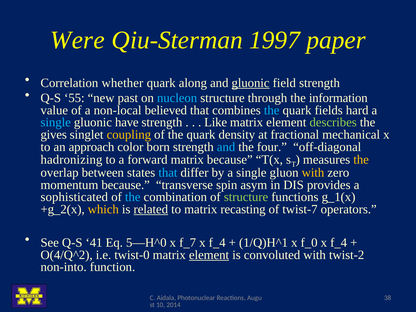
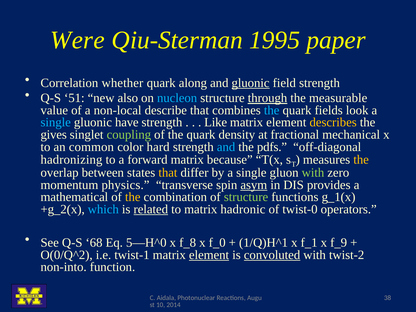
1997: 1997 -> 1995 (275, 40)
55: 55 -> 51 (74, 98)
past: past -> also (128, 98)
through underline: none -> present (268, 98)
information: information -> measurable (338, 98)
believed: believed -> describe (166, 110)
hard: hard -> look (357, 110)
describes colour: light green -> yellow (333, 122)
coupling colour: yellow -> light green (129, 135)
approach: approach -> common (91, 147)
born: born -> hard (158, 147)
four: four -> pdfs (272, 147)
that colour: light blue -> yellow (168, 173)
with colour: yellow -> light green (313, 173)
momentum because: because -> physics (125, 185)
asym underline: none -> present (254, 185)
sophisticated: sophisticated -> mathematical (74, 197)
the colour: light blue -> yellow (133, 197)
which colour: yellow -> light blue (103, 209)
recasting: recasting -> hadronic (243, 209)
twist-7: twist-7 -> twist-0 (300, 209)
41: 41 -> 68 (94, 243)
f_7: f_7 -> f_8 (188, 243)
f_4: f_4 -> f_0 (217, 243)
f_0: f_0 -> f_1 (309, 243)
f_4: f_4 -> f_9 (339, 243)
O(4/Q^2: O(4/Q^2 -> O(0/Q^2 (67, 255)
twist-0: twist-0 -> twist-1 (132, 255)
convoluted underline: none -> present (272, 255)
